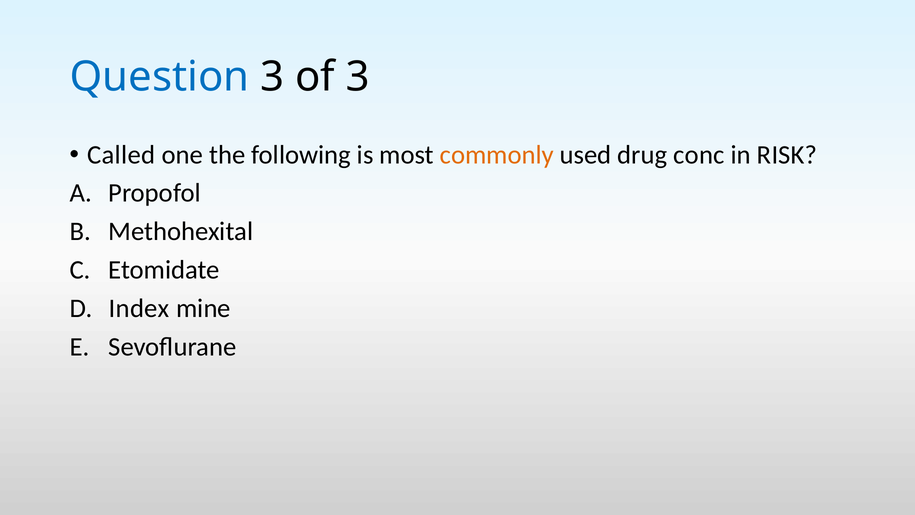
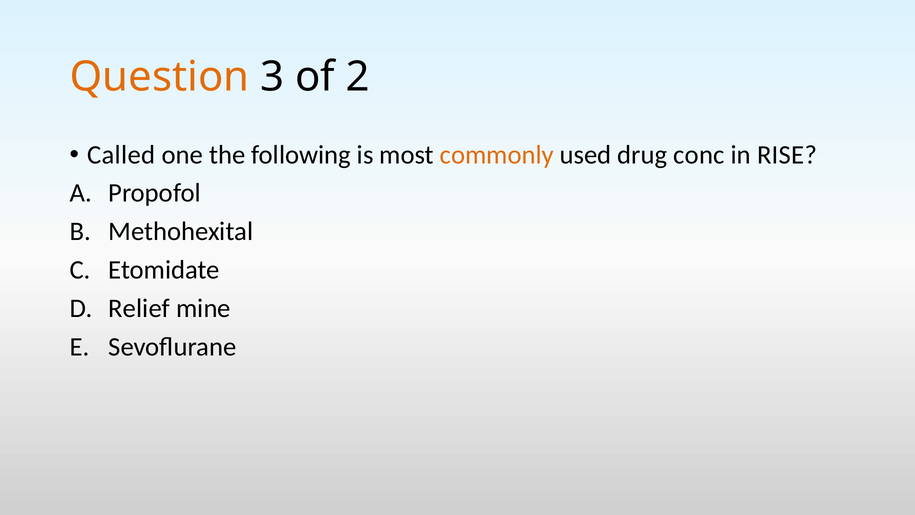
Question colour: blue -> orange (160, 77)
of 3: 3 -> 2 (358, 77)
RISK: RISK -> RISE (787, 155)
Index: Index -> Relief (139, 308)
